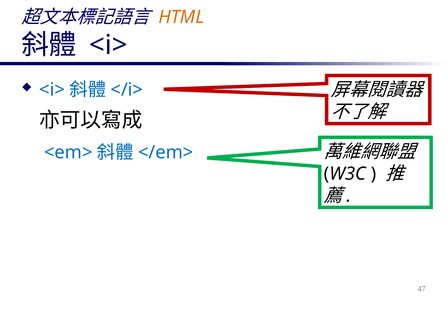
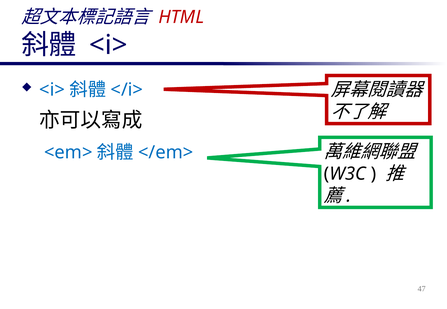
HTML colour: orange -> red (181, 17)
